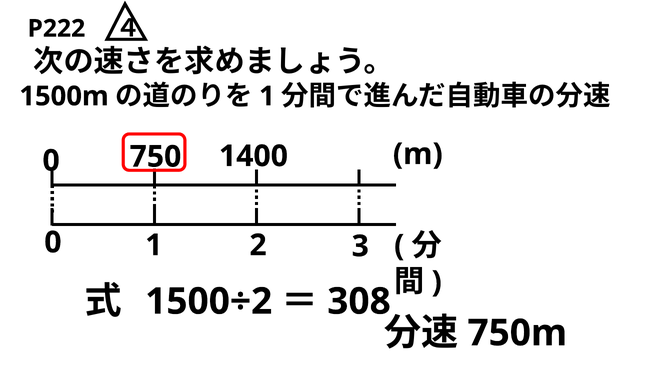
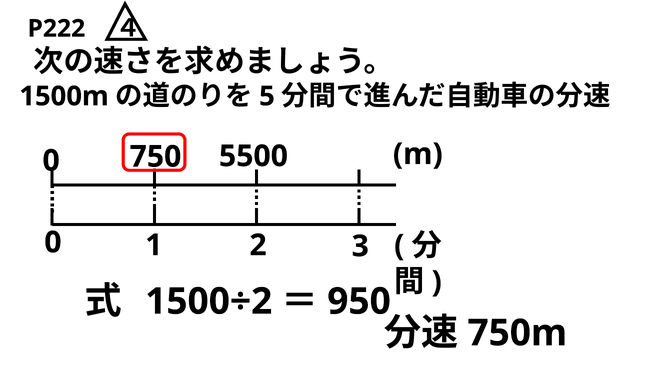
1: 1 -> 5 (267, 96)
1400: 1400 -> 5500 (253, 156)
308: 308 -> 950 (359, 301)
